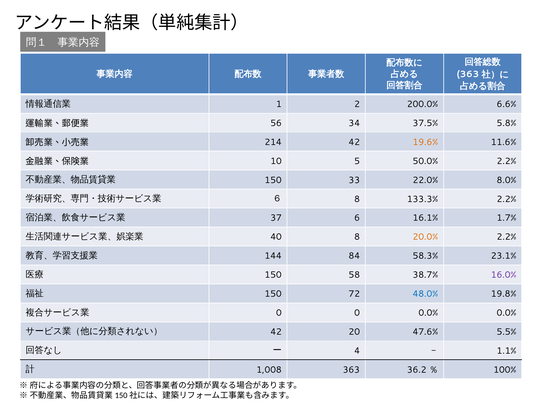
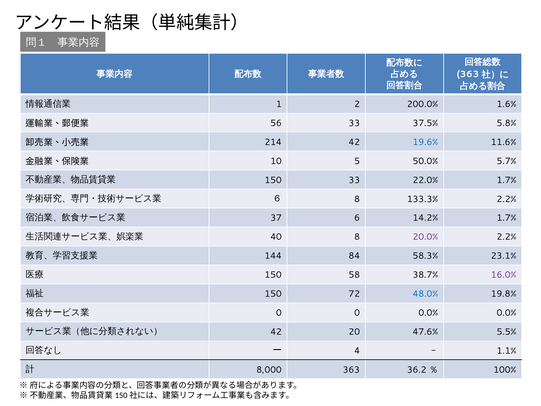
6.6%: 6.6% -> 1.6% (507, 104)
56 34: 34 -> 33 (354, 123)
19.6% colour: orange -> blue (425, 142)
50.0% 2.2%: 2.2% -> 5.7% (507, 161)
22.0% 8.0%: 8.0% -> 1.7% (507, 180)
16.1%: 16.1% -> 14.2% (425, 218)
20.0% colour: orange -> purple (425, 237)
1,008: 1,008 -> 8,000 (269, 370)
